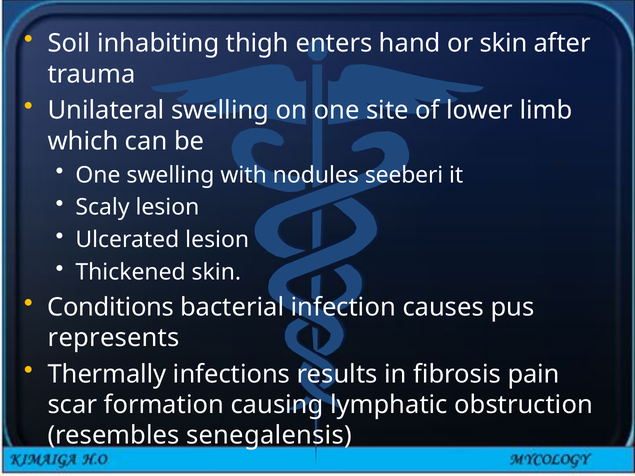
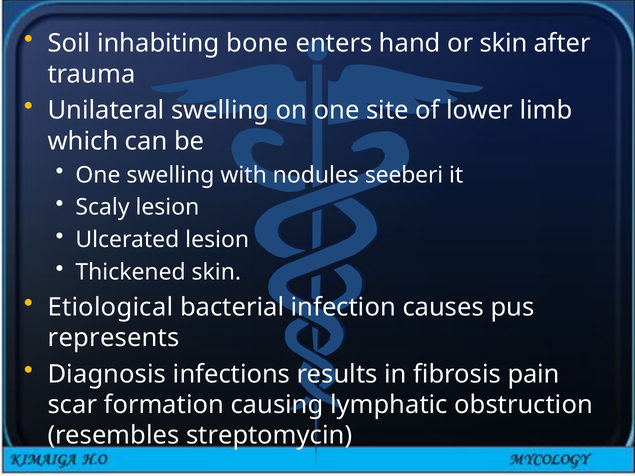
thigh: thigh -> bone (257, 43)
Conditions: Conditions -> Etiological (110, 307)
Thermally: Thermally -> Diagnosis (107, 374)
senegalensis: senegalensis -> streptomycin (269, 436)
